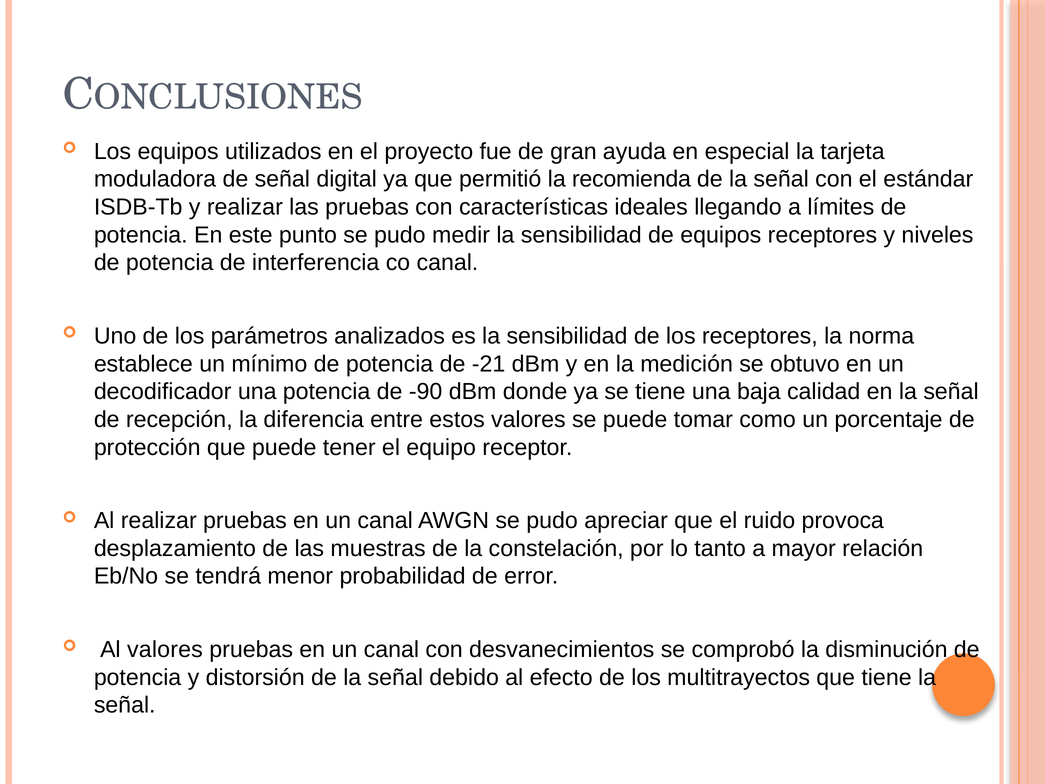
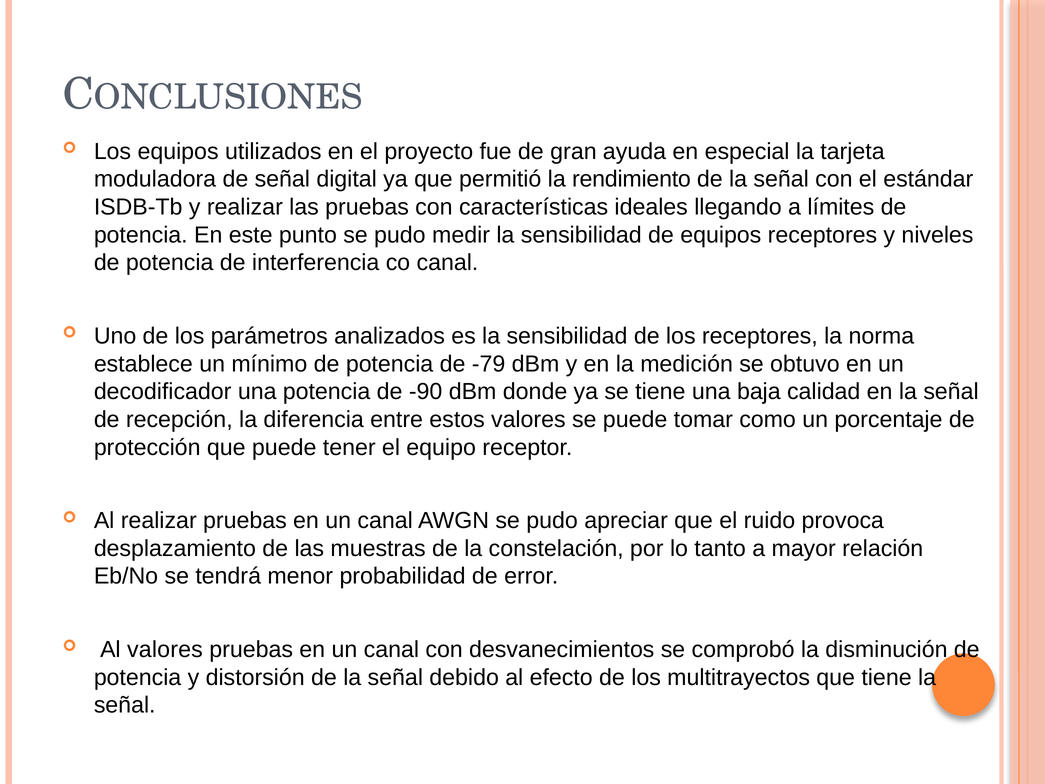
recomienda: recomienda -> rendimiento (631, 179)
-21: -21 -> -79 (489, 364)
